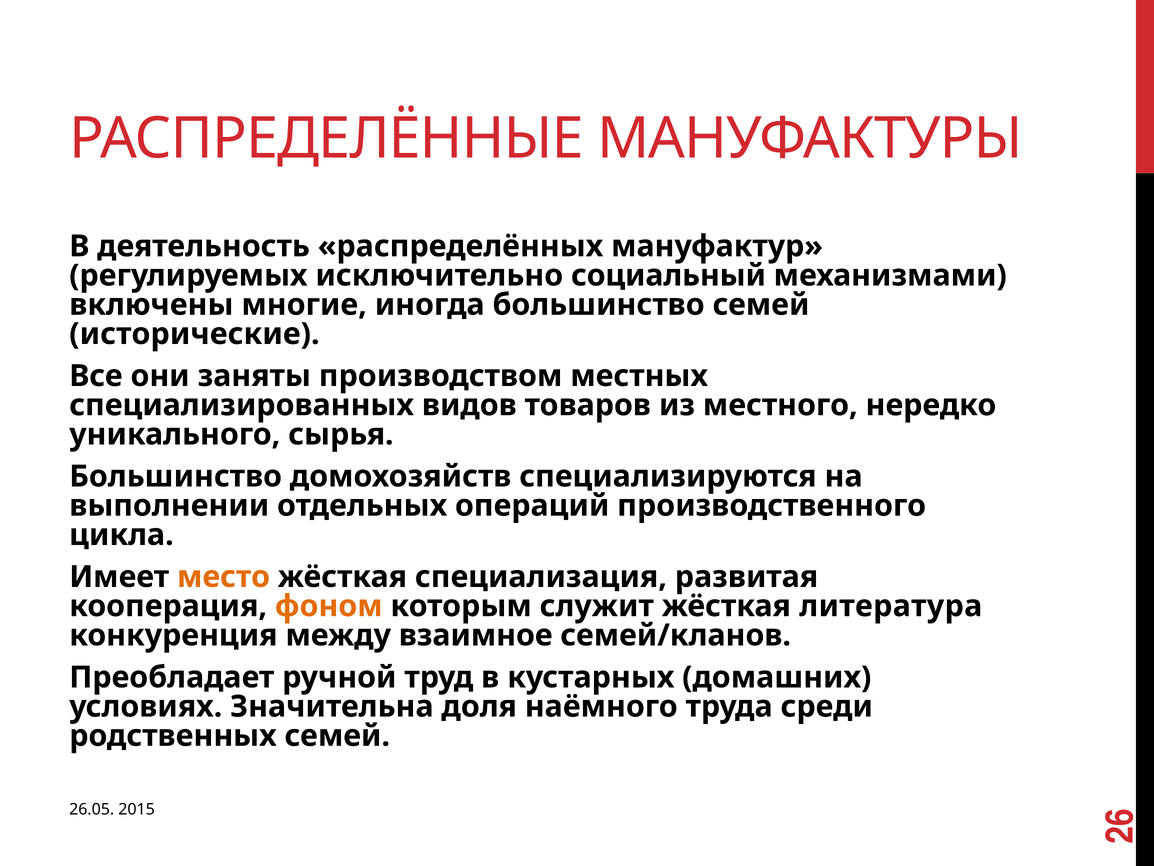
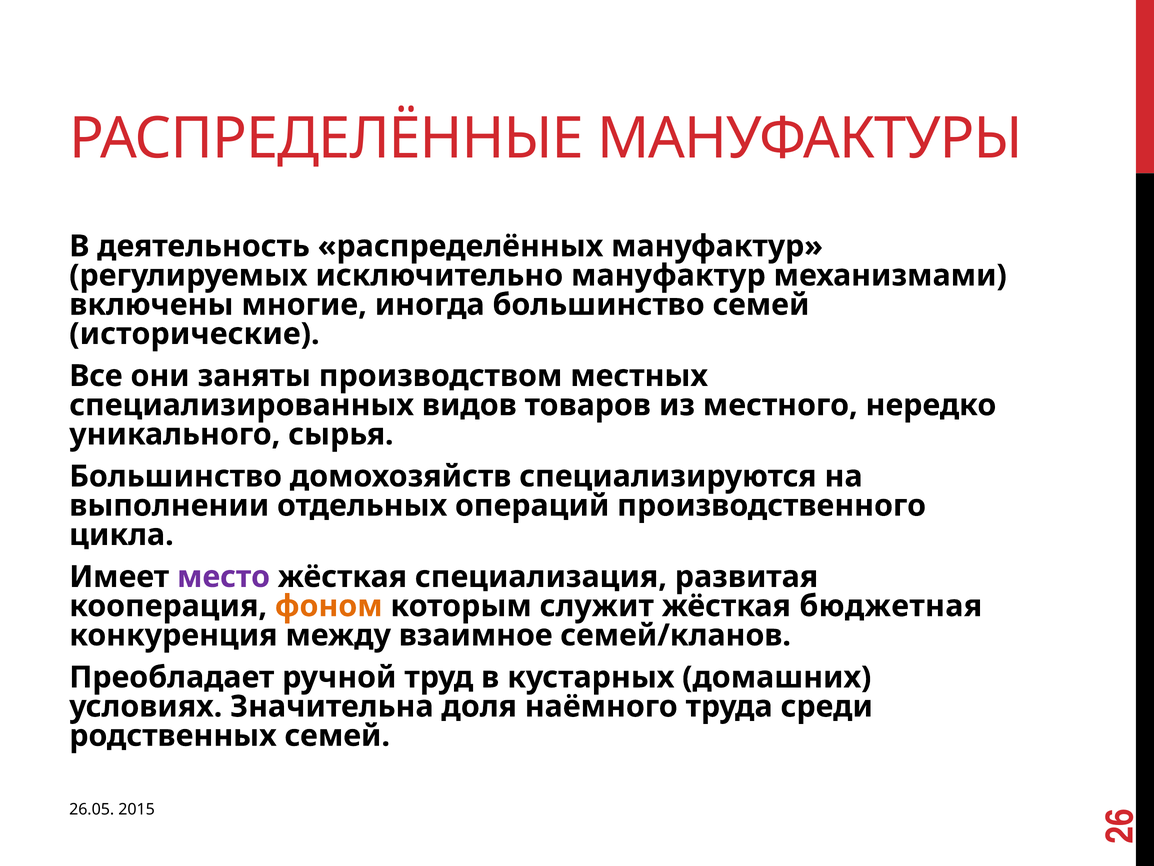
исключительно социальный: социальный -> мануфактур (668, 275)
место colour: orange -> purple (224, 577)
литература: литература -> бюджетная (891, 606)
